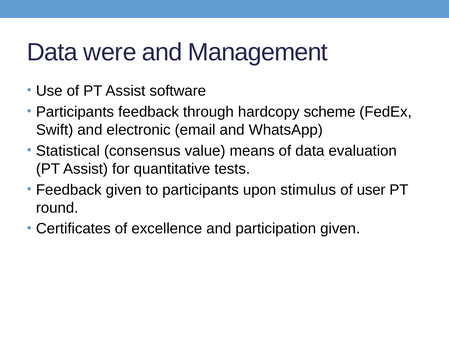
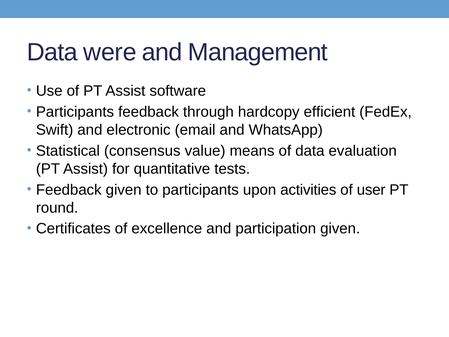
scheme: scheme -> efficient (329, 112)
stimulus: stimulus -> activities (308, 190)
